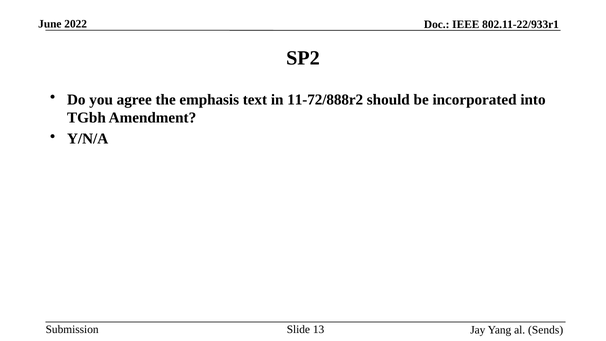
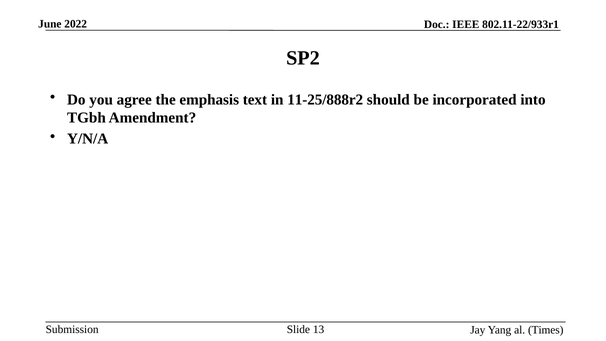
11-72/888r2: 11-72/888r2 -> 11-25/888r2 (325, 100)
Sends: Sends -> Times (546, 330)
